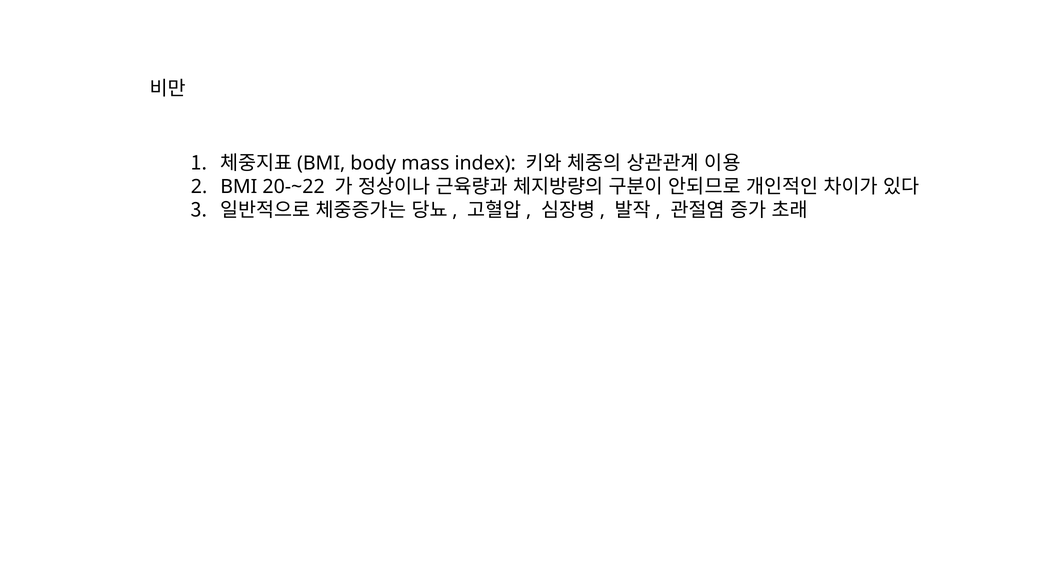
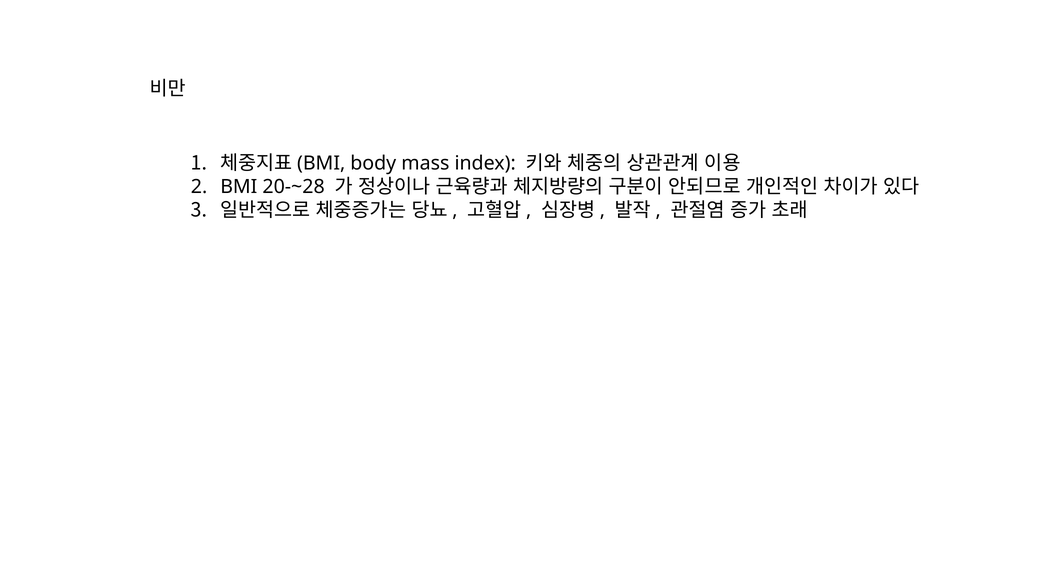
20-~22: 20-~22 -> 20-~28 (294, 187)
